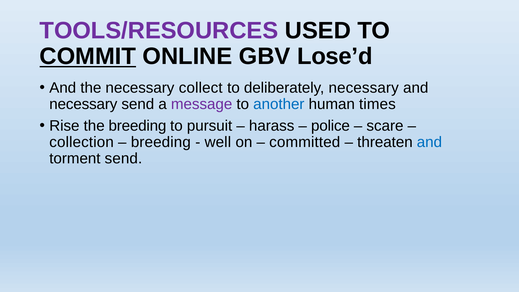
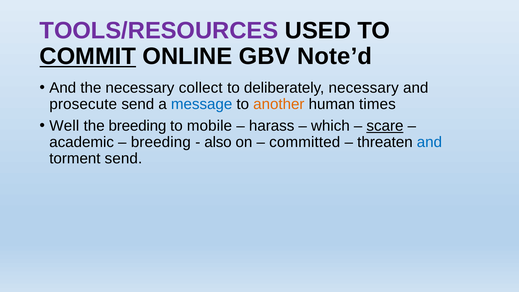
Lose’d: Lose’d -> Note’d (335, 56)
necessary: necessary -> prosecute (83, 104)
message colour: purple -> blue (202, 104)
another colour: blue -> orange (279, 104)
Rise: Rise -> Well (64, 126)
pursuit: pursuit -> mobile (209, 126)
police: police -> which (330, 126)
scare underline: none -> present (385, 126)
collection: collection -> academic (82, 142)
well: well -> also (218, 142)
